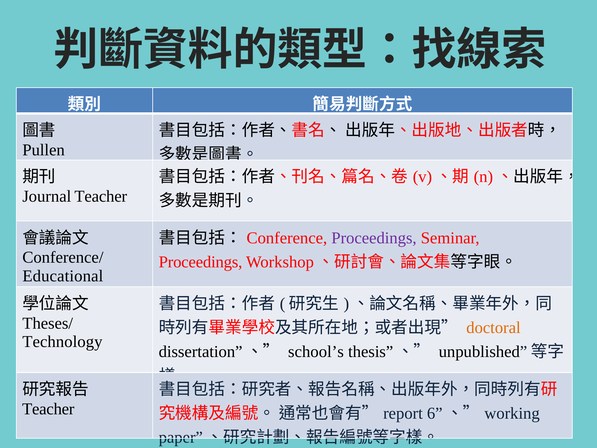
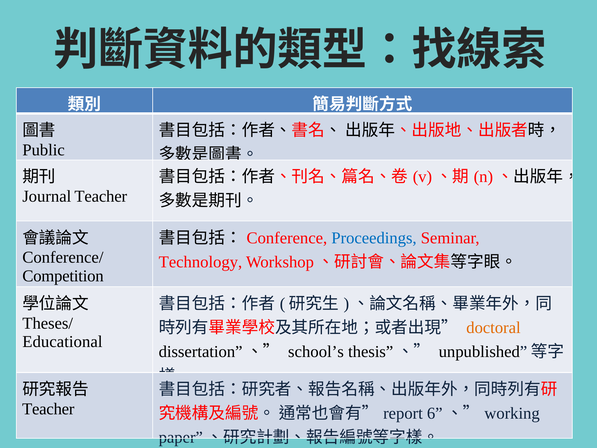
Pullen: Pullen -> Public (44, 150)
Proceedings colour: purple -> blue (374, 238)
Proceedings: Proceedings -> Technology (200, 262)
Educational: Educational -> Competition (63, 276)
Technology: Technology -> Educational (62, 341)
